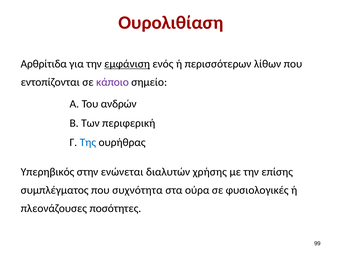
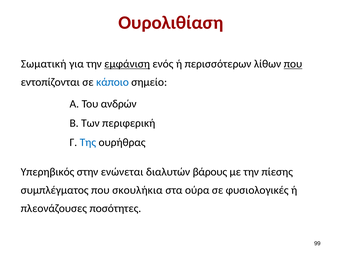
Αρθρίτιδα: Αρθρίτιδα -> Σωματική (44, 64)
που underline: none -> present (293, 64)
κάποιο colour: purple -> blue (112, 82)
χρήσης: χρήσης -> βάρους (210, 172)
επίσης: επίσης -> πίεσης (277, 172)
συχνότητα: συχνότητα -> σκουλήκια (137, 191)
